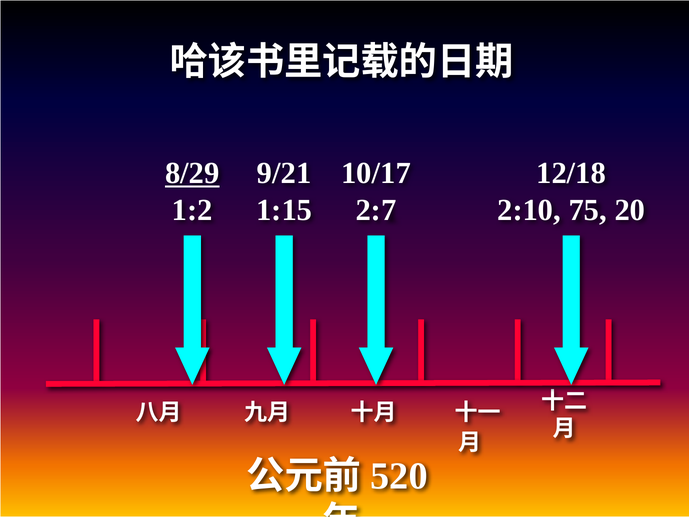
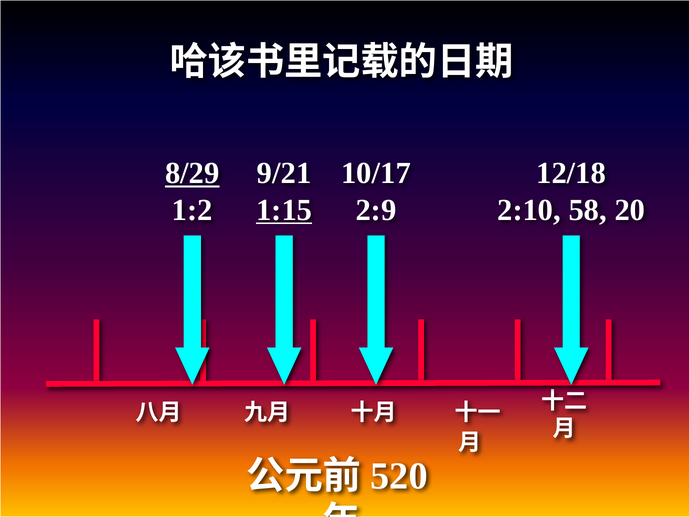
1:15 underline: none -> present (284, 210)
2:7: 2:7 -> 2:9 (376, 210)
75: 75 -> 58 (588, 210)
